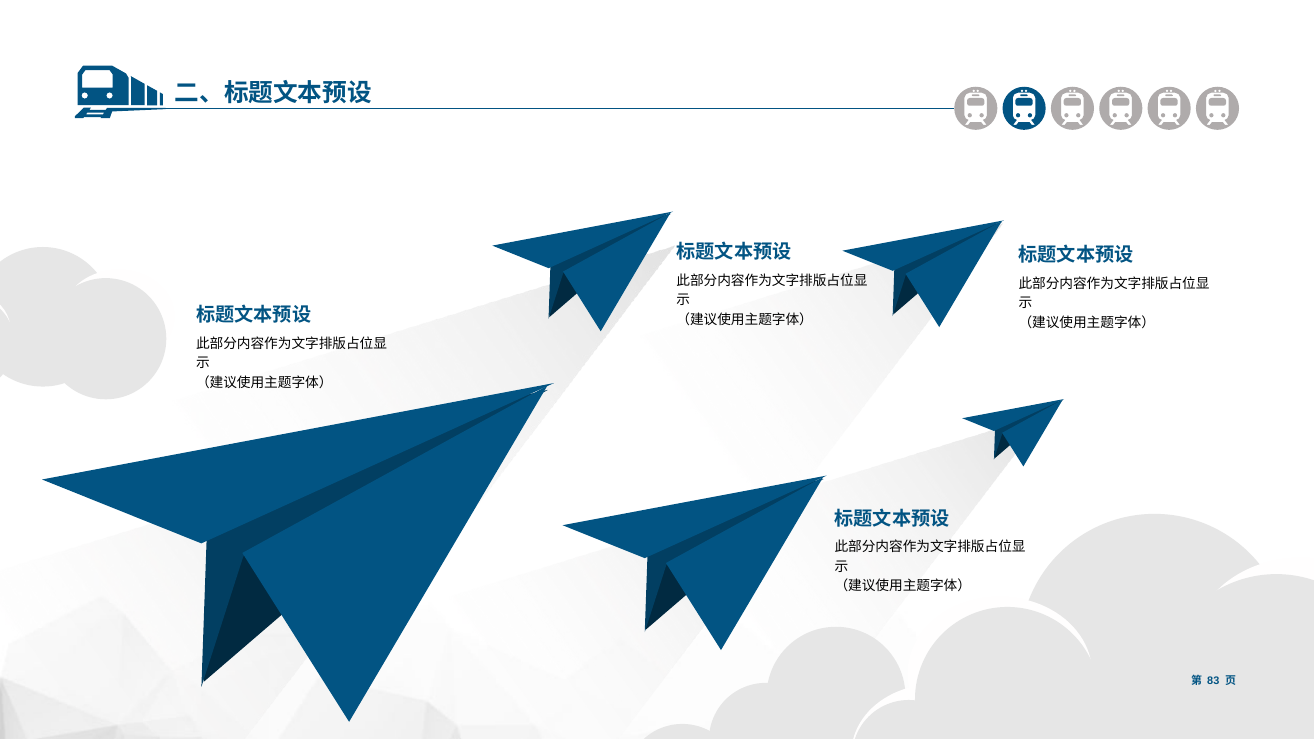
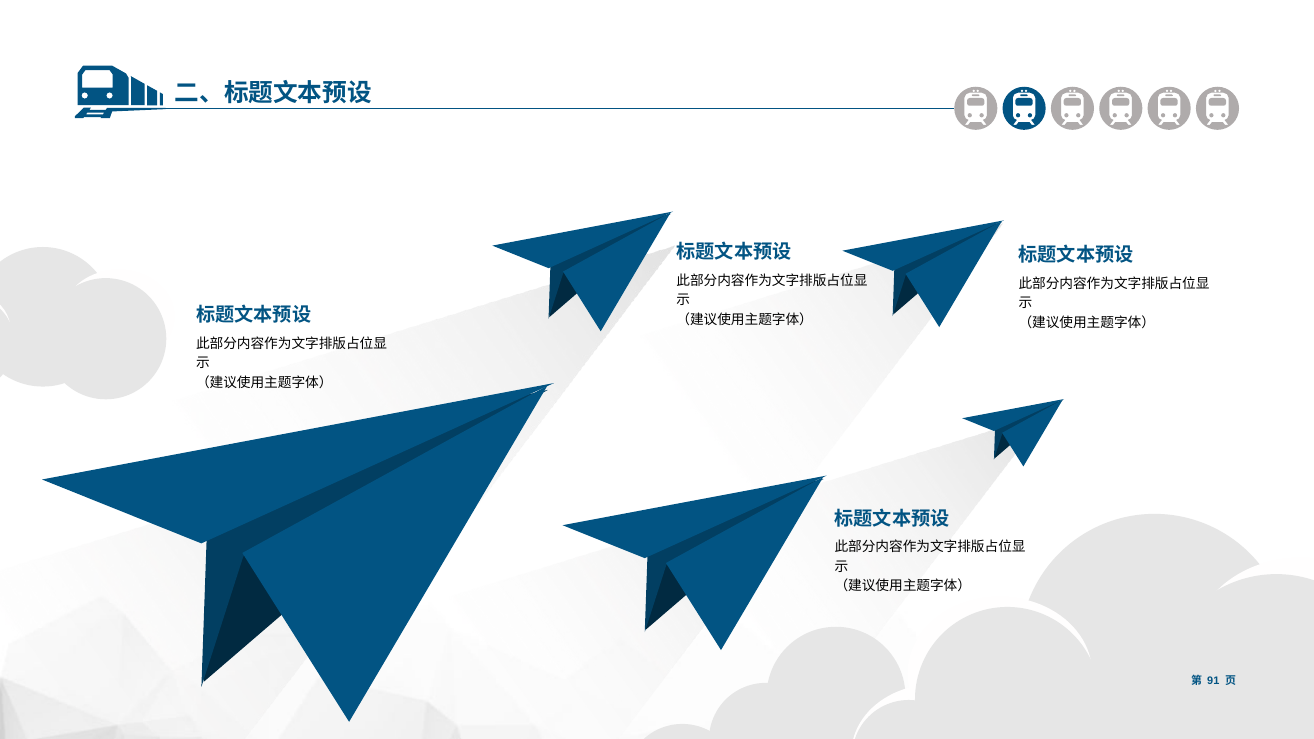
83: 83 -> 91 (1213, 681)
